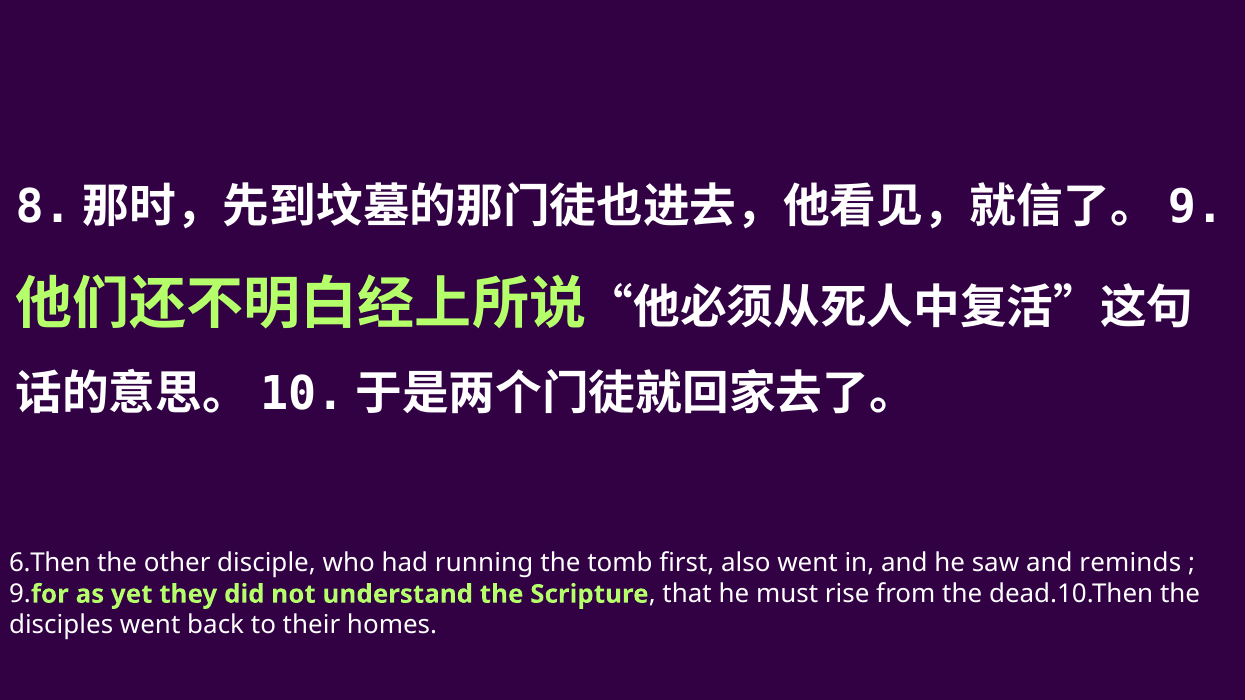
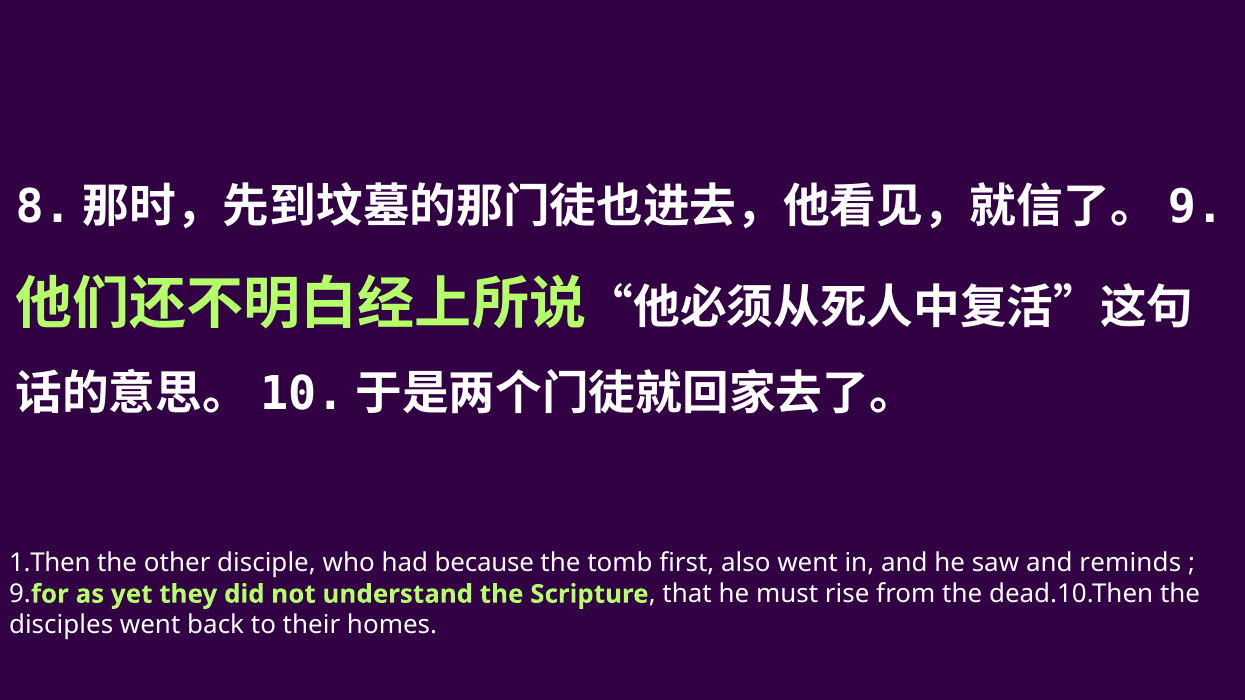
6.Then: 6.Then -> 1.Then (50, 563)
running: running -> because (484, 563)
